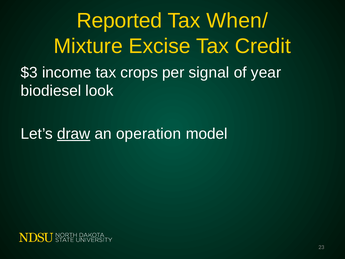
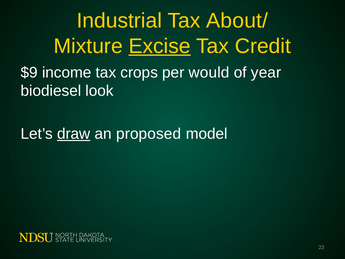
Reported: Reported -> Industrial (119, 21)
When/: When/ -> About/ (237, 21)
Excise underline: none -> present (160, 46)
$3: $3 -> $9 (29, 72)
signal: signal -> would (209, 72)
operation: operation -> proposed (149, 134)
